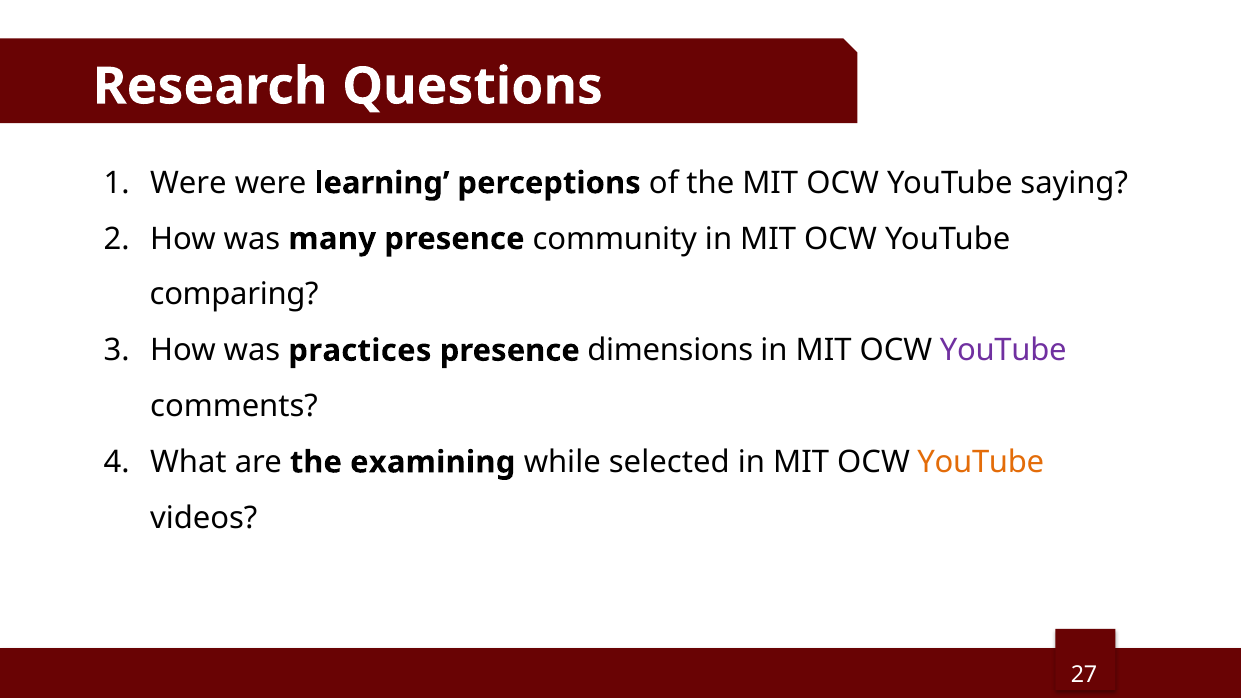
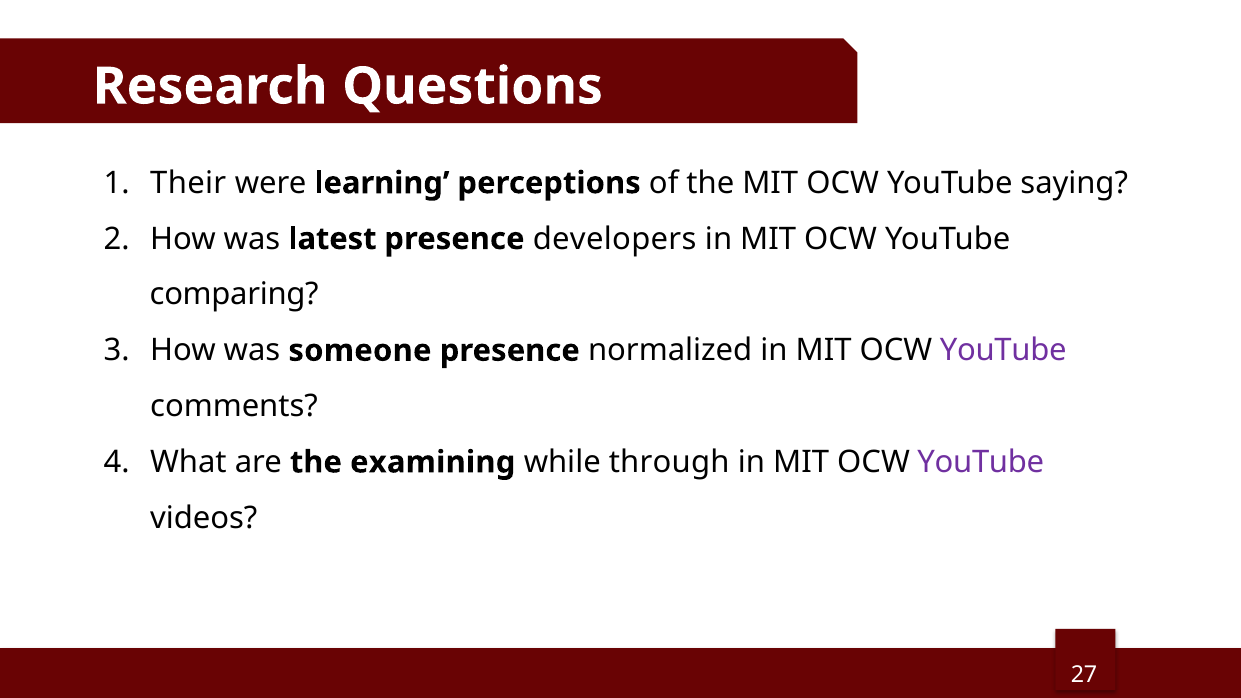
Were: Were -> Their (188, 183)
many: many -> latest (332, 239)
community: community -> developers (615, 239)
practices: practices -> someone (360, 351)
dimensions: dimensions -> normalized (670, 351)
selected: selected -> through (669, 462)
YouTube colour: orange -> purple (981, 462)
